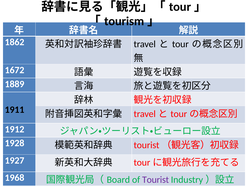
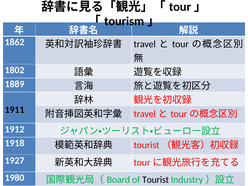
1672: 1672 -> 1802 (15, 70)
1928: 1928 -> 1918 (15, 143)
1968: 1968 -> 1980 (15, 178)
Tourist colour: purple -> black (156, 180)
